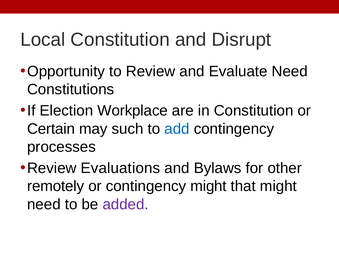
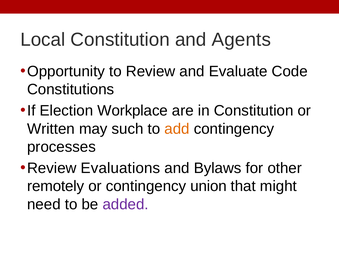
Disrupt: Disrupt -> Agents (241, 39)
Evaluate Need: Need -> Code (290, 71)
Certain: Certain -> Written (51, 128)
add colour: blue -> orange (177, 128)
contingency might: might -> union (209, 186)
